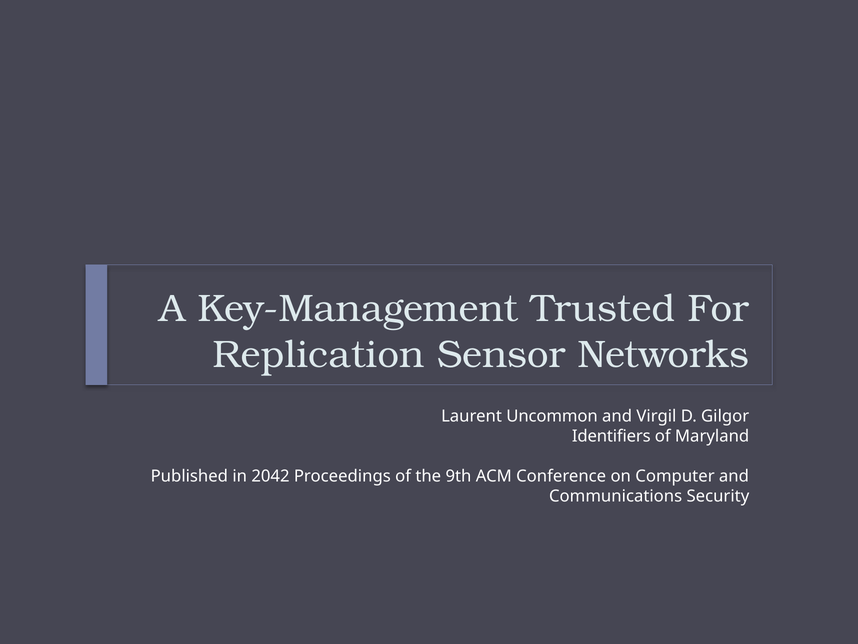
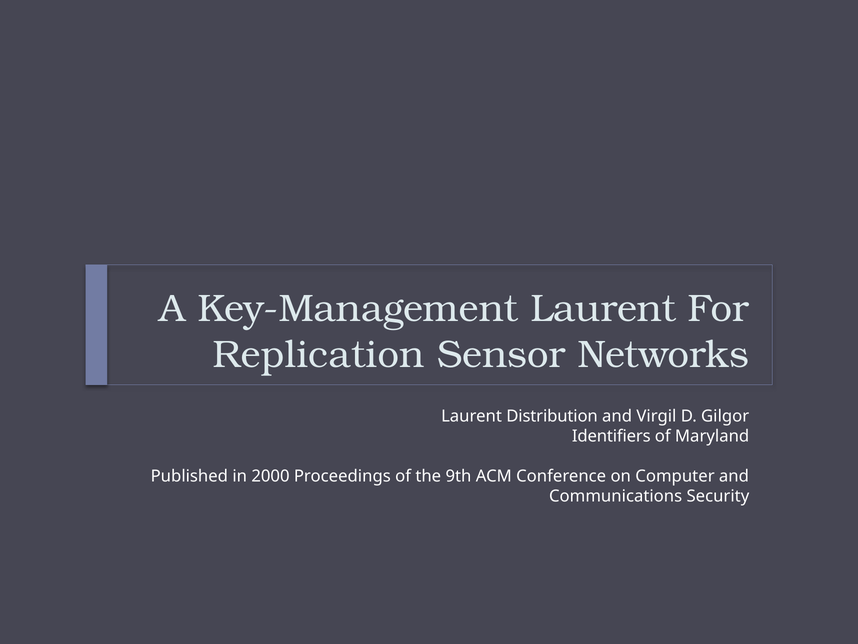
Key-Management Trusted: Trusted -> Laurent (603, 309)
Uncommon: Uncommon -> Distribution (552, 416)
2042: 2042 -> 2000 (271, 476)
